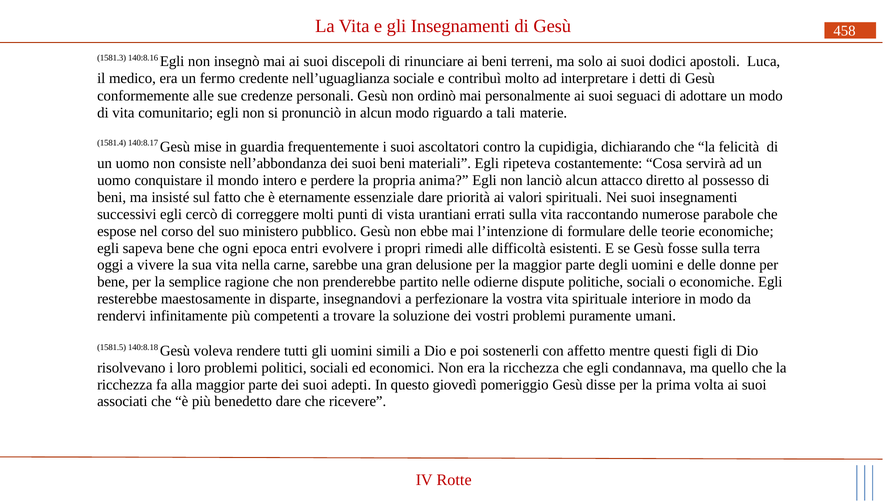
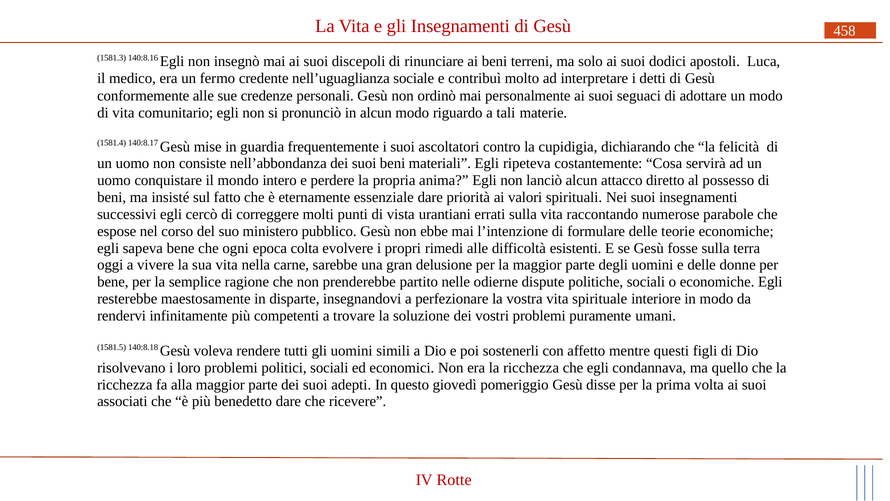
entri: entri -> colta (305, 248)
